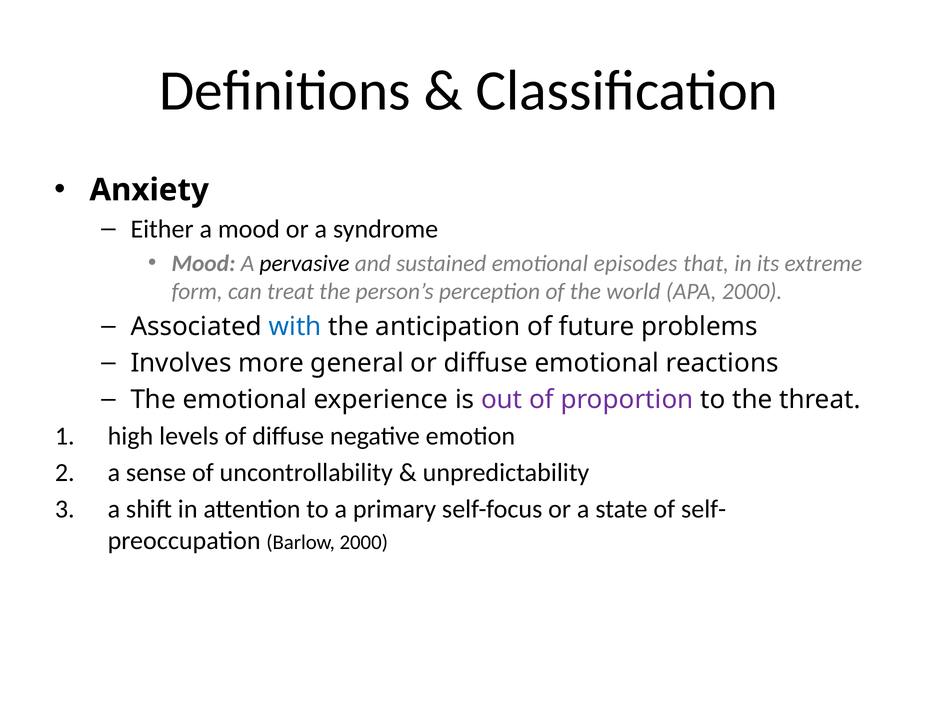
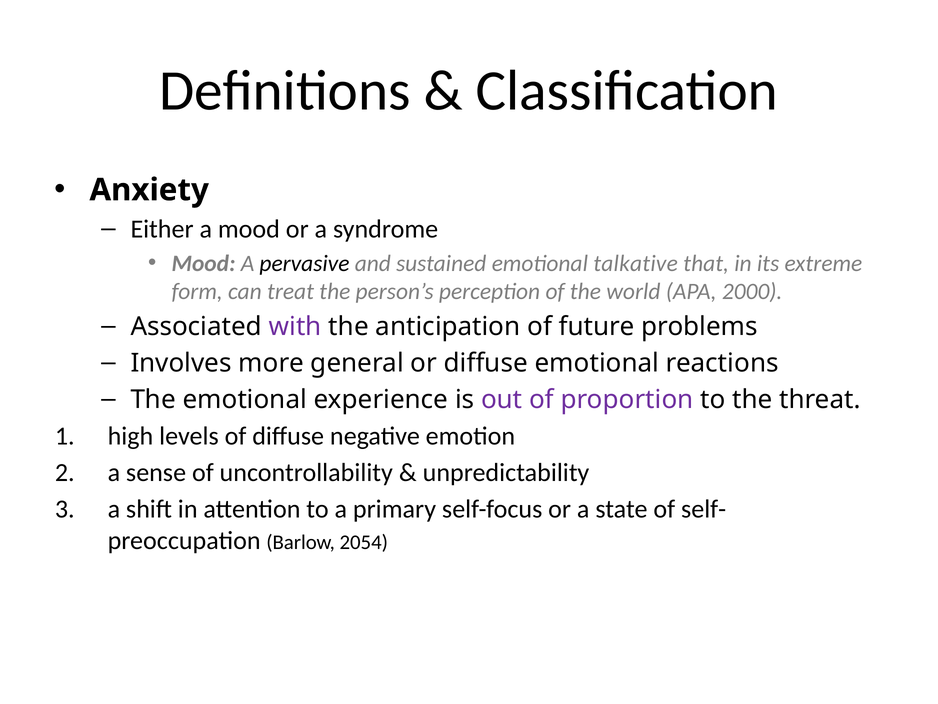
episodes: episodes -> talkative (636, 263)
with colour: blue -> purple (295, 326)
Barlow 2000: 2000 -> 2054 (364, 542)
